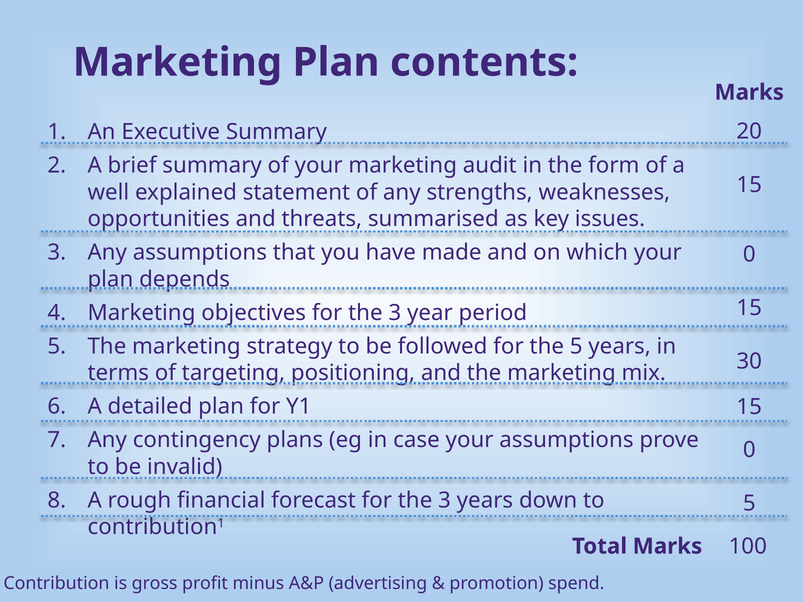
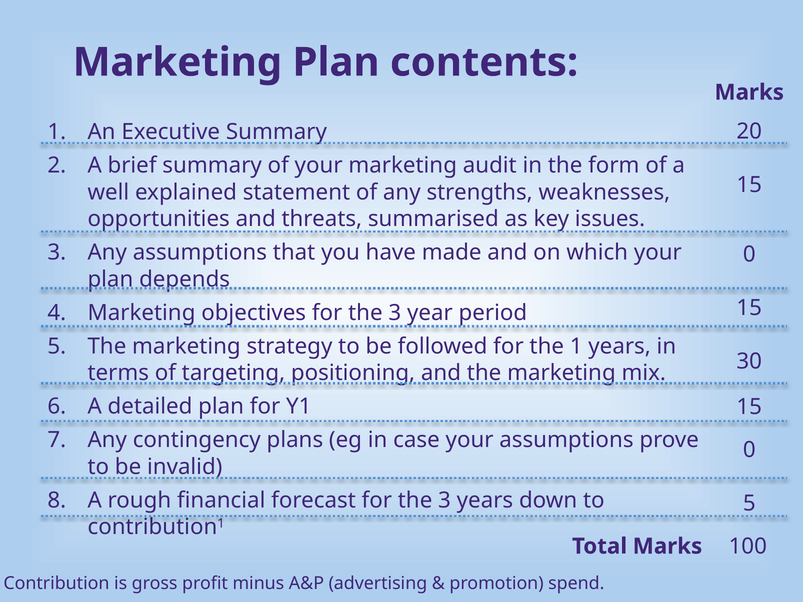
the 5: 5 -> 1 (576, 346)
